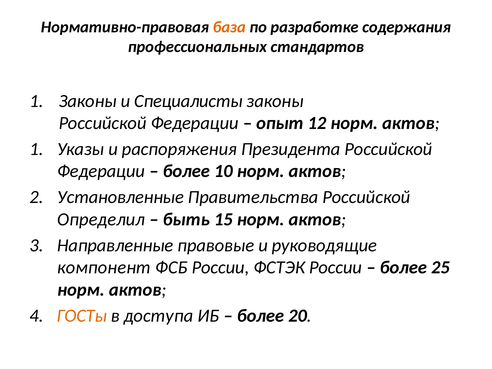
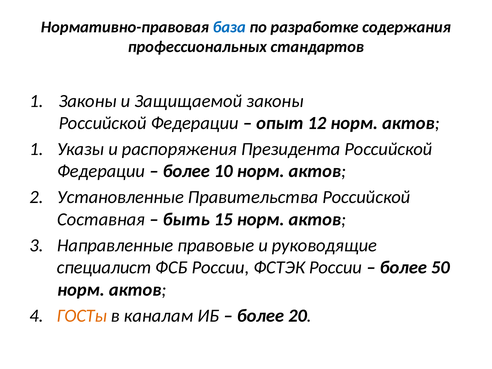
база colour: orange -> blue (229, 27)
Специалисты: Специалисты -> Защищаемой (188, 101)
Определил: Определил -> Составная (101, 219)
компонент: компонент -> специалист (104, 268)
25: 25 -> 50 (440, 268)
доступа: доступа -> каналам (158, 316)
